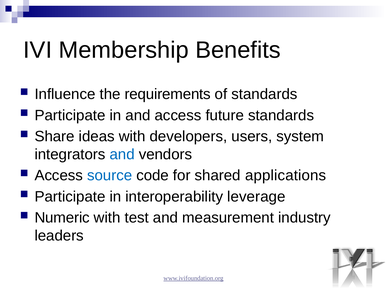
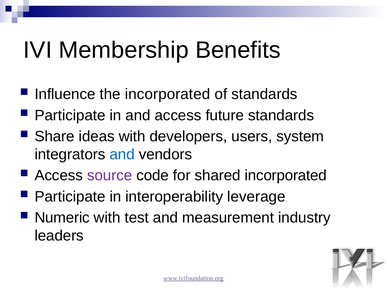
the requirements: requirements -> incorporated (168, 94)
source colour: blue -> purple (110, 176)
shared applications: applications -> incorporated (286, 176)
